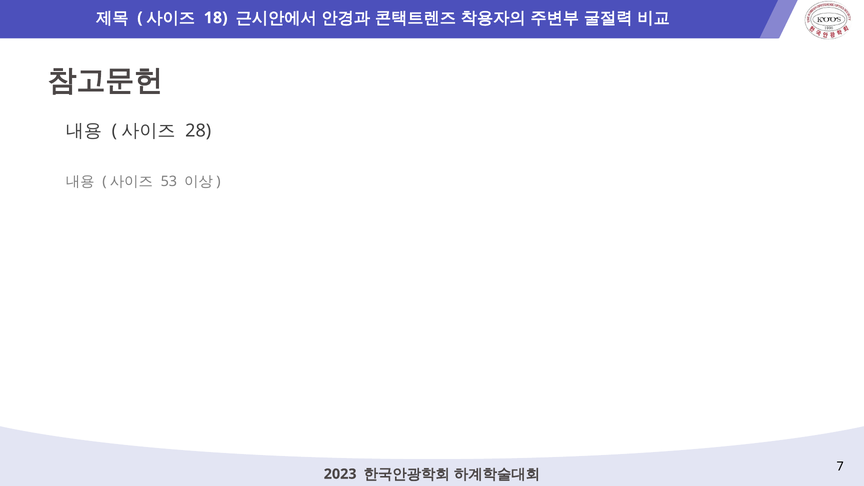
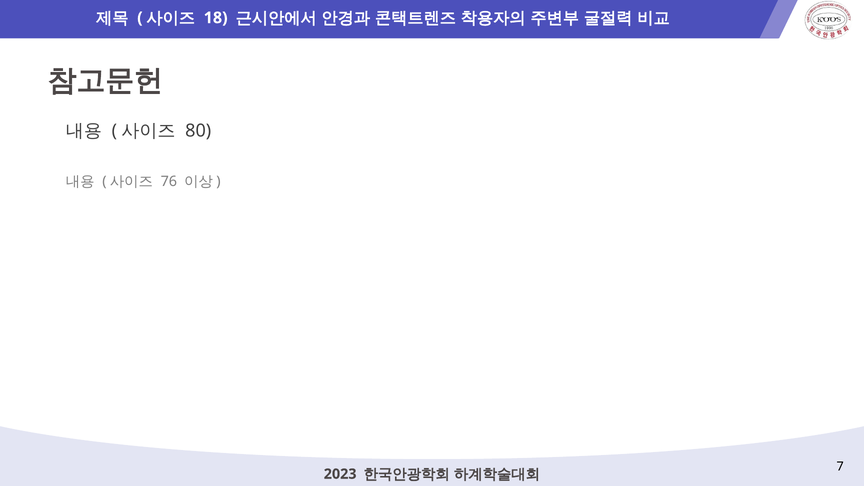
28: 28 -> 80 (198, 131)
53: 53 -> 76 (169, 182)
